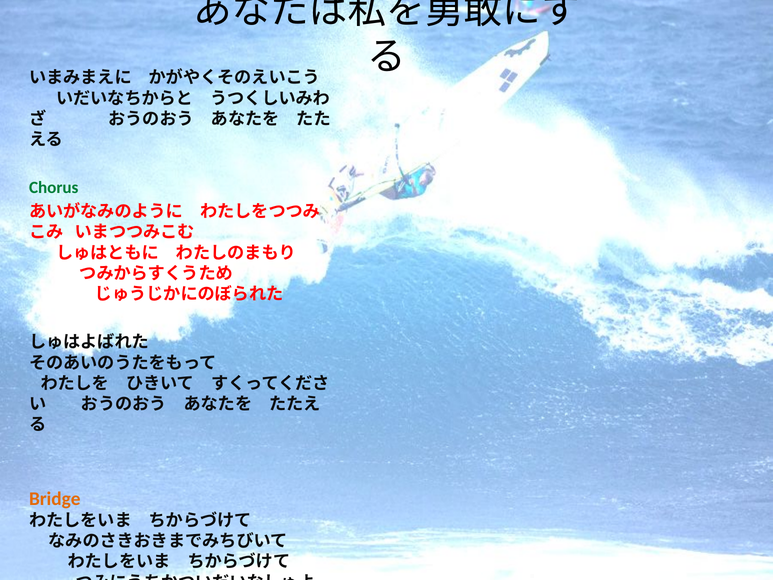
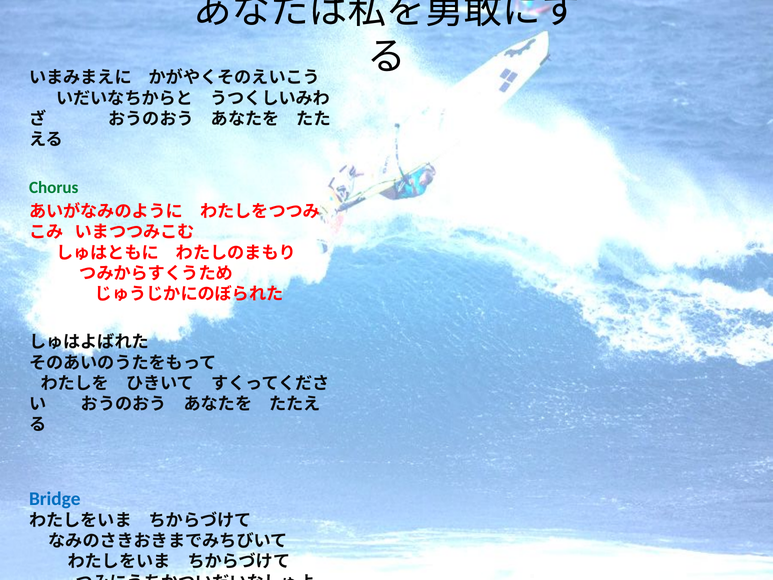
Bridge colour: orange -> blue (55, 499)
